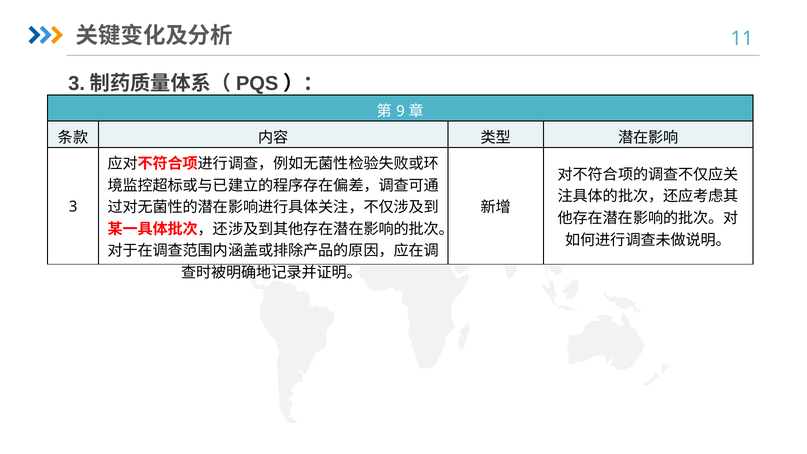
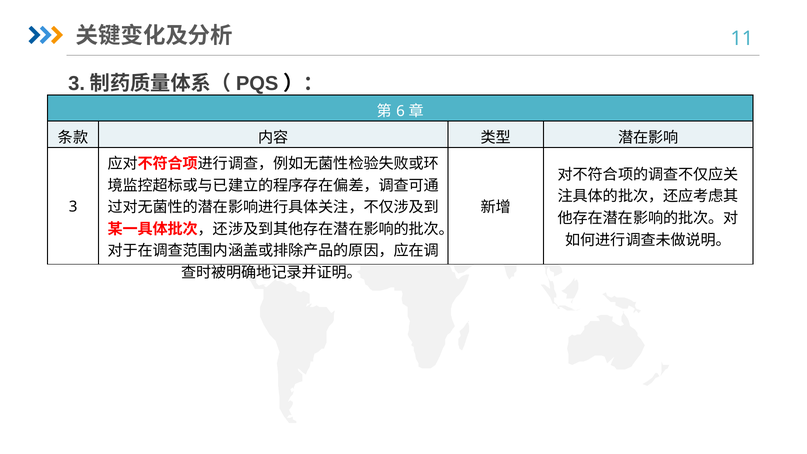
9: 9 -> 6 (400, 111)
